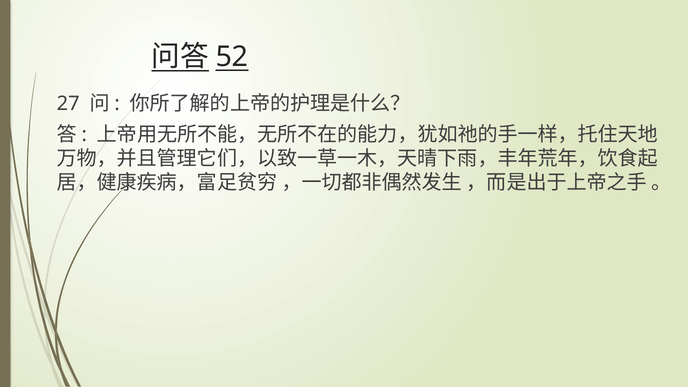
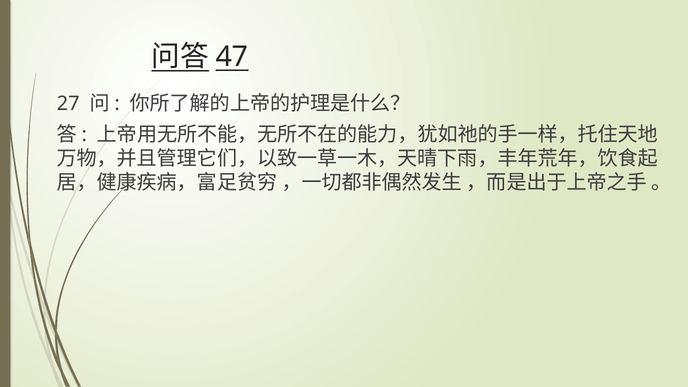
52: 52 -> 47 (232, 57)
